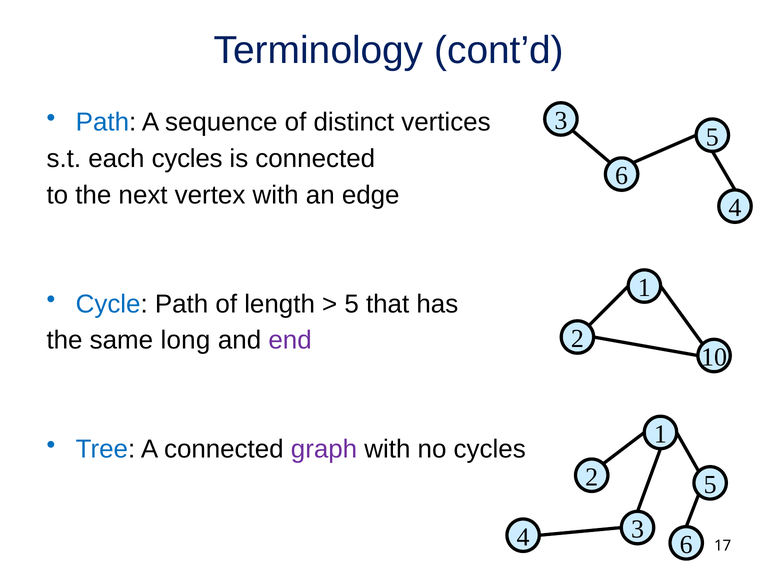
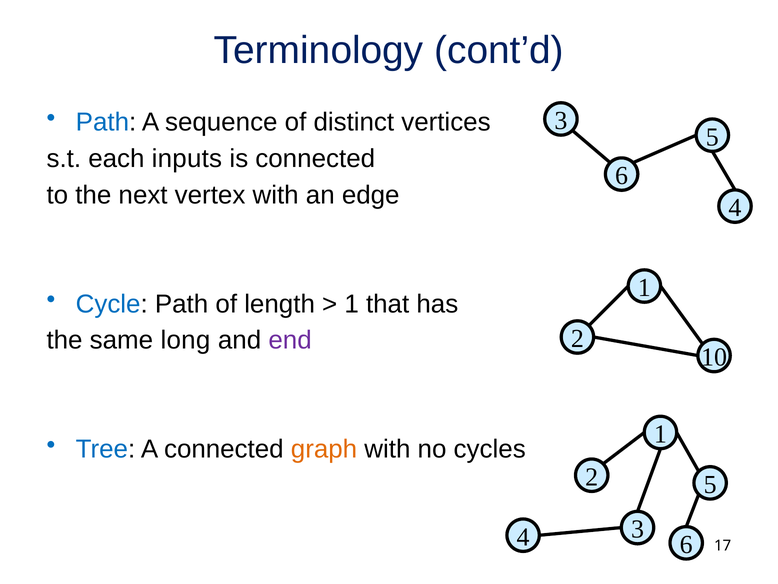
each cycles: cycles -> inputs (187, 159)
5: 5 -> 1 (352, 304)
graph colour: purple -> orange (324, 449)
